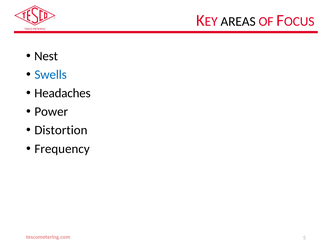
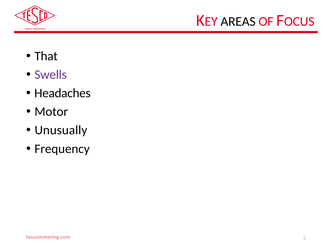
Nest: Nest -> That (46, 56)
Swells colour: blue -> purple (51, 75)
Power: Power -> Motor (51, 112)
Distortion: Distortion -> Unusually (61, 130)
